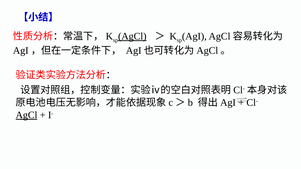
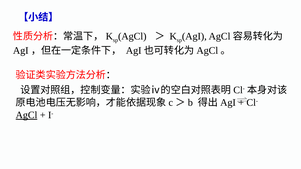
AgCl underline: present -> none (132, 36)
